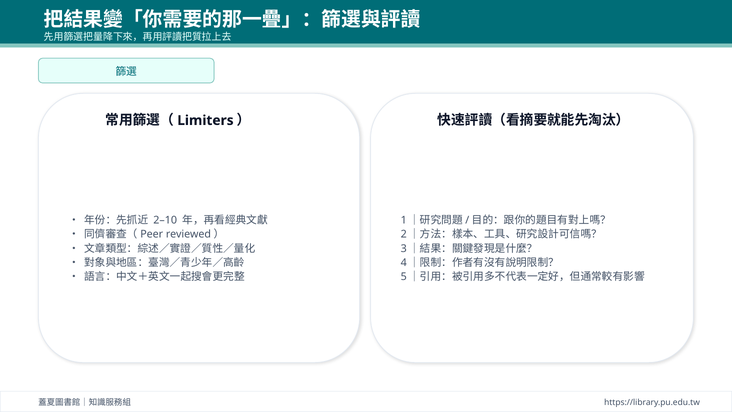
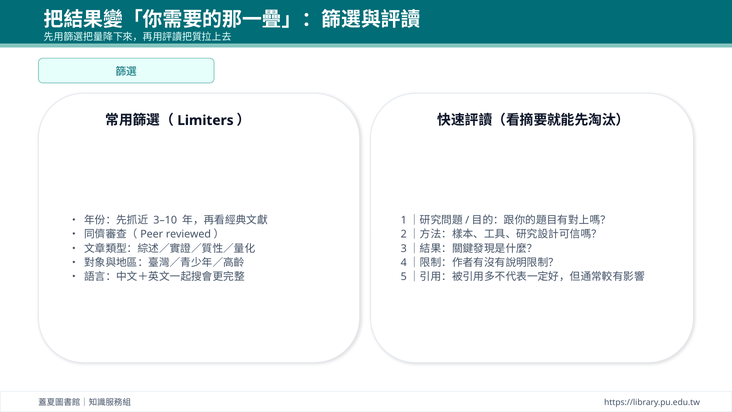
2–10: 2–10 -> 3–10 (165, 220)
